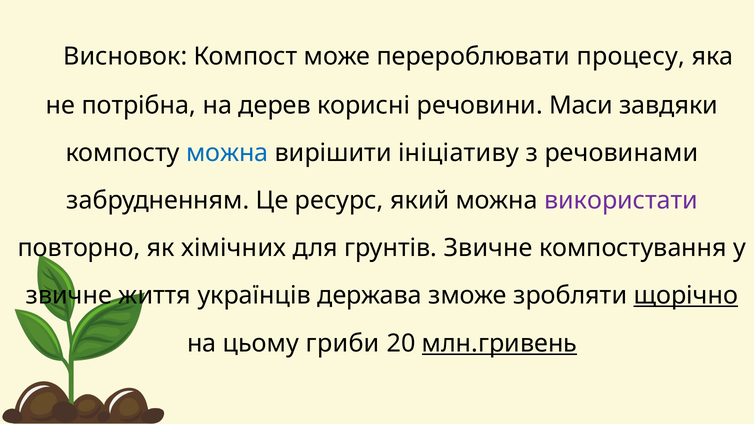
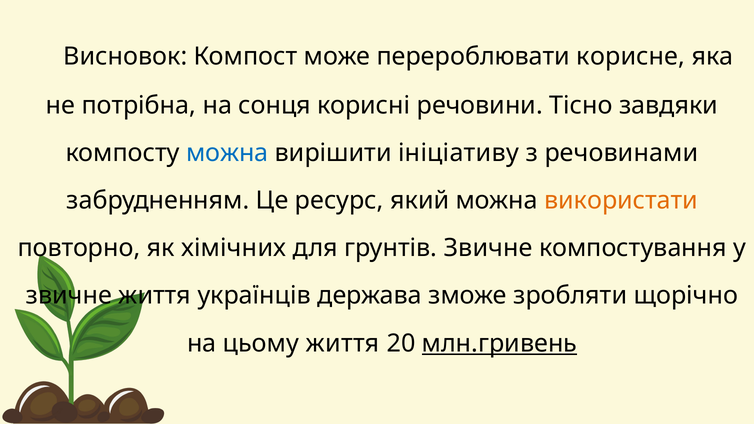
процесу: процесу -> корисне (631, 57)
дерев: дерев -> сонця (275, 105)
Маси: Маси -> Тісно (581, 105)
використати colour: purple -> orange (621, 201)
щорічно underline: present -> none (686, 296)
цьому гриби: гриби -> життя (343, 343)
